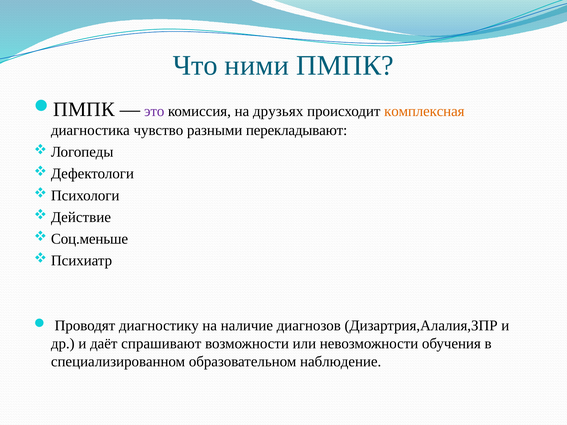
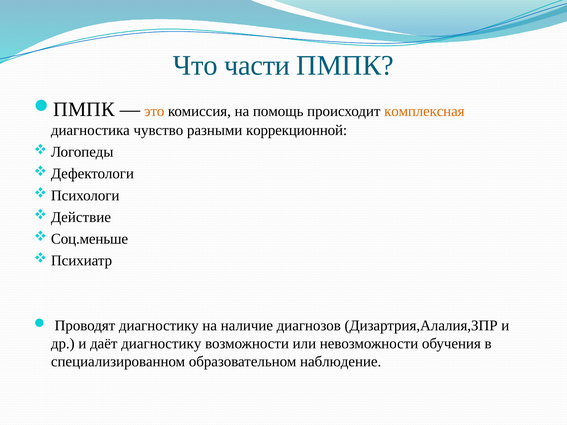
ними: ними -> части (257, 65)
это colour: purple -> orange (154, 111)
друзьях: друзьях -> помощь (278, 111)
перекладывают: перекладывают -> коррекционной (297, 130)
даёт спрашивают: спрашивают -> диагностику (161, 344)
